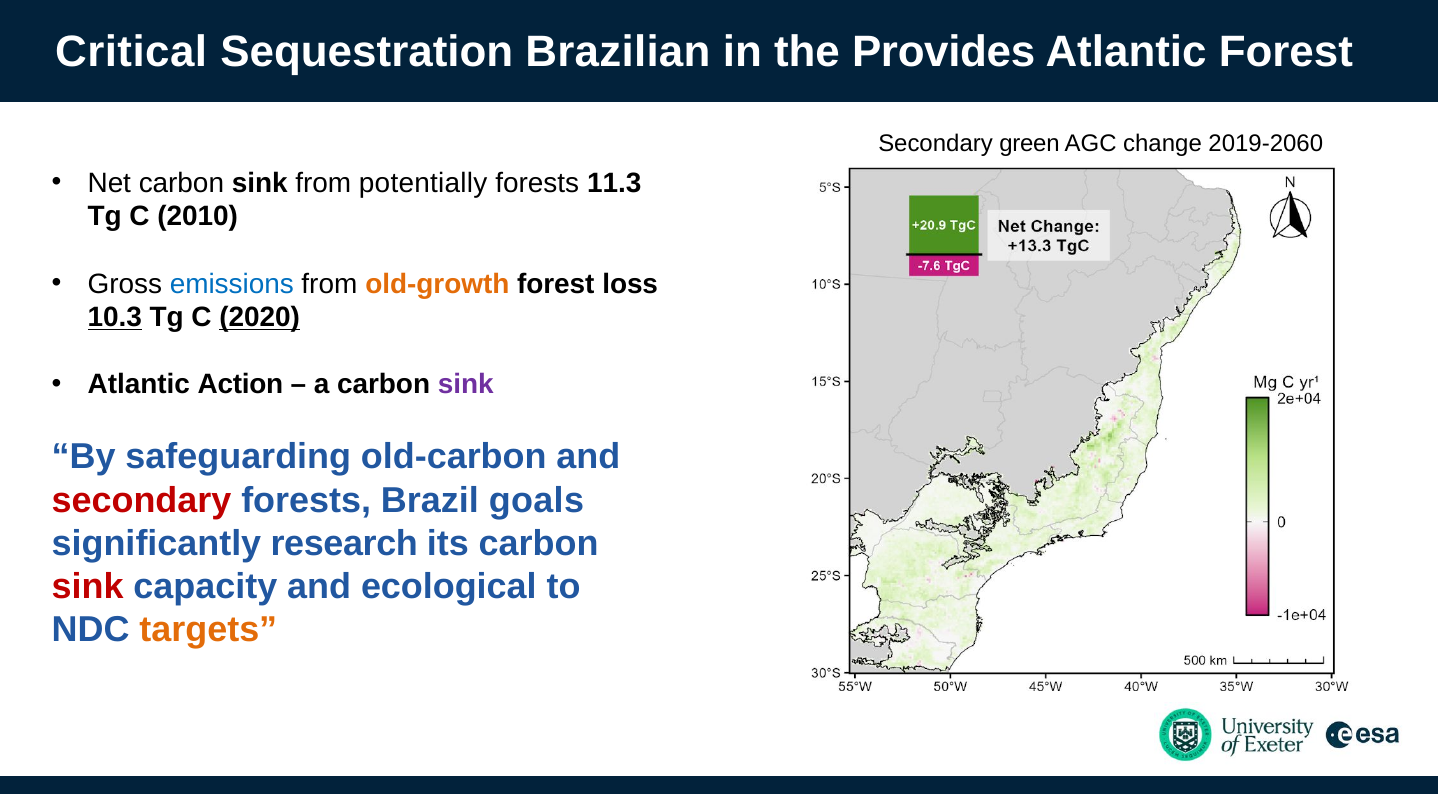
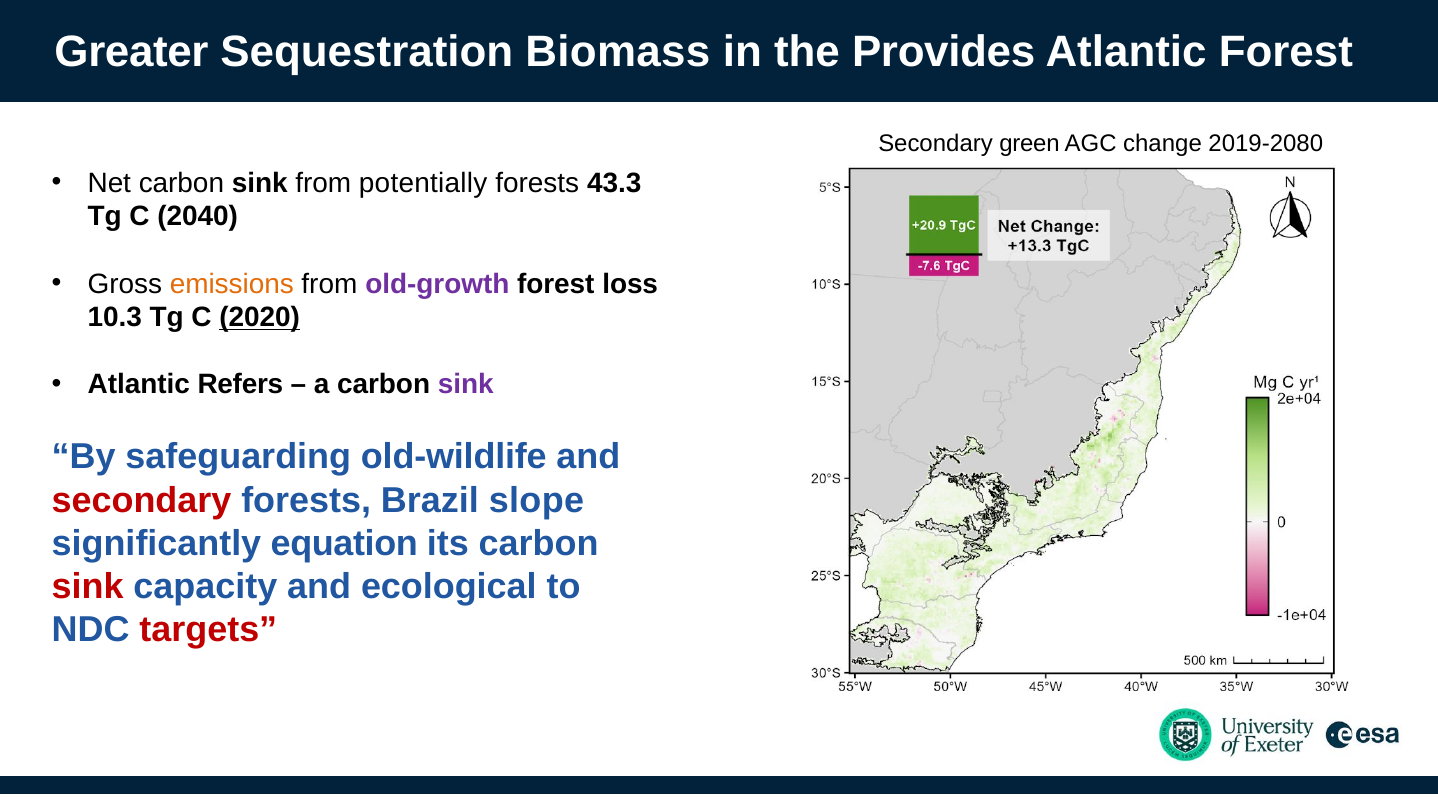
Critical: Critical -> Greater (132, 52)
Brazilian: Brazilian -> Biomass (618, 52)
2019-2060: 2019-2060 -> 2019-2080 (1266, 143)
11.3: 11.3 -> 43.3 (614, 183)
2010: 2010 -> 2040 (198, 217)
emissions colour: blue -> orange (232, 284)
old-growth colour: orange -> purple (437, 284)
10.3 underline: present -> none (115, 317)
Action: Action -> Refers (240, 384)
old-carbon: old-carbon -> old-wildlife (454, 457)
goals: goals -> slope (536, 500)
research: research -> equation (344, 543)
targets colour: orange -> red (208, 630)
